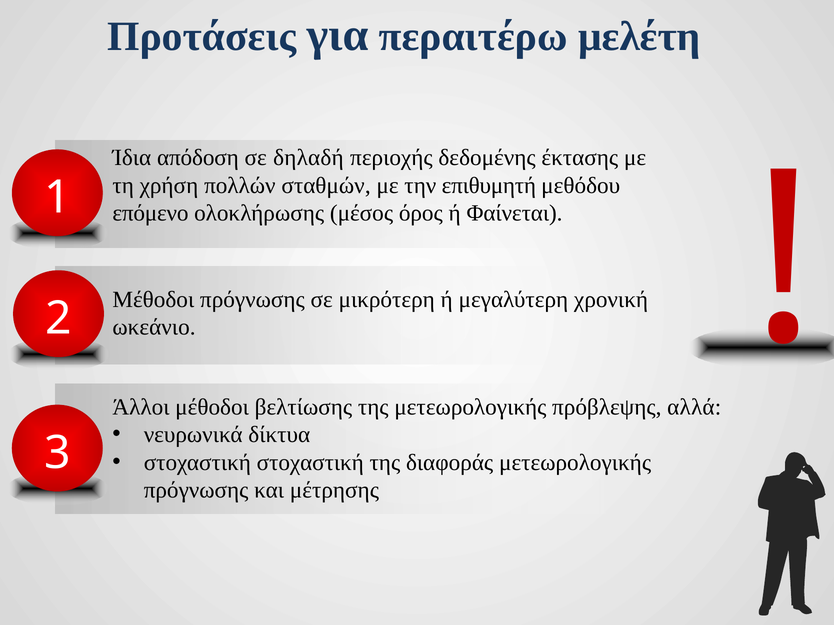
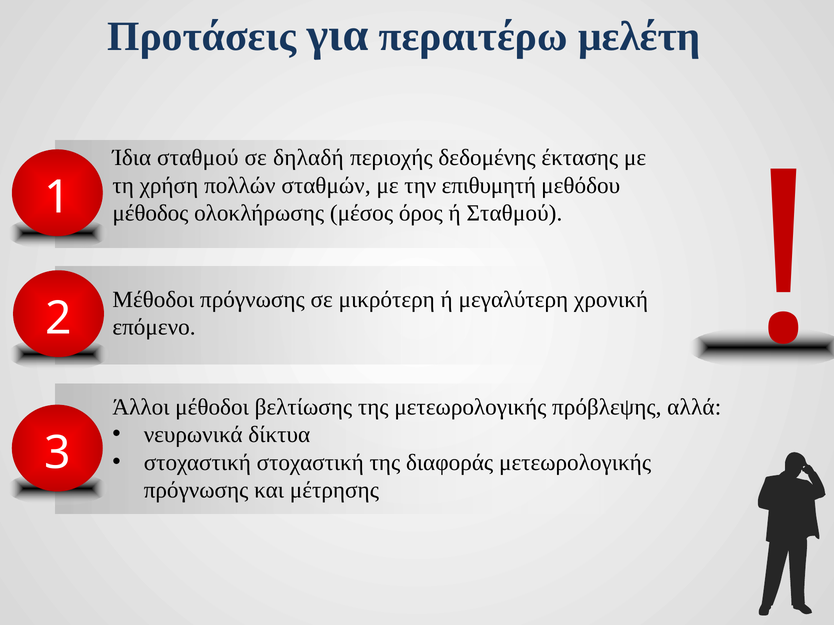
Ίδια απόδοση: απόδοση -> σταθμού (198, 158)
επόμενο: επόμενο -> μέθοδος (150, 213)
ή Φαίνεται: Φαίνεται -> Σταθμού (514, 213)
ωκεάνιο: ωκεάνιο -> επόμενο (154, 328)
